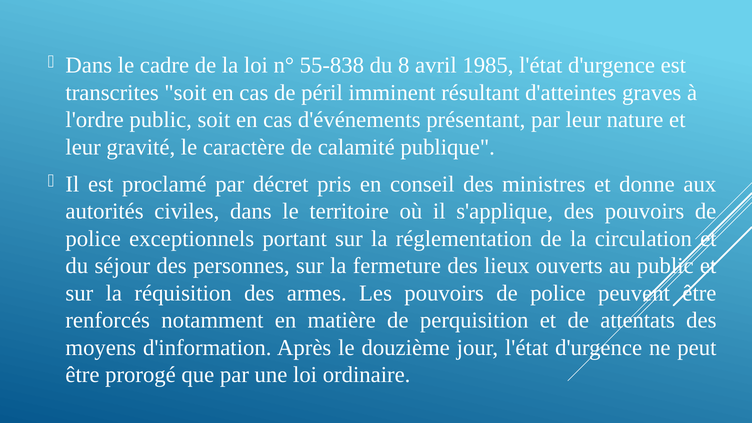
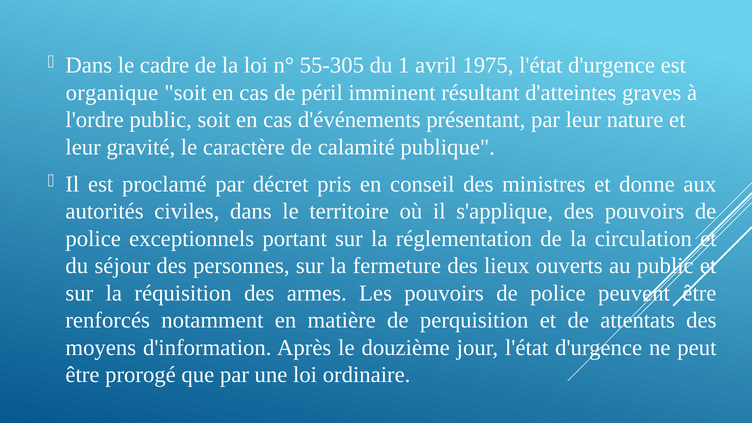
55-838: 55-838 -> 55-305 (332, 65)
8: 8 -> 1 (404, 65)
1985: 1985 -> 1975 (488, 65)
transcrites: transcrites -> organique (112, 93)
